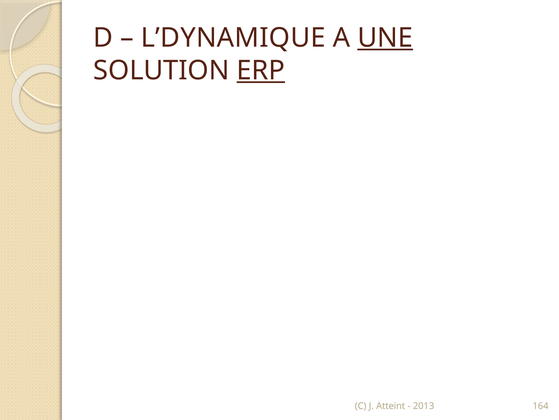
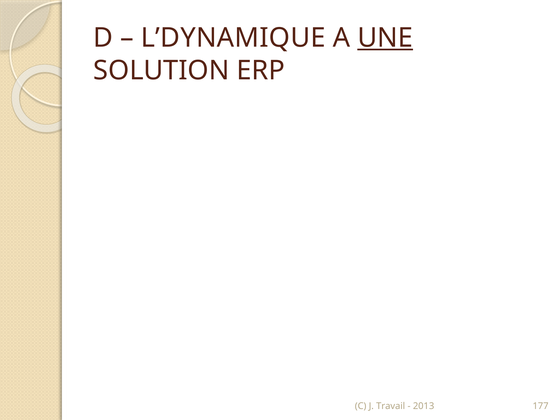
ERP underline: present -> none (261, 70)
Atteint: Atteint -> Travail (391, 405)
164: 164 -> 177 (541, 405)
